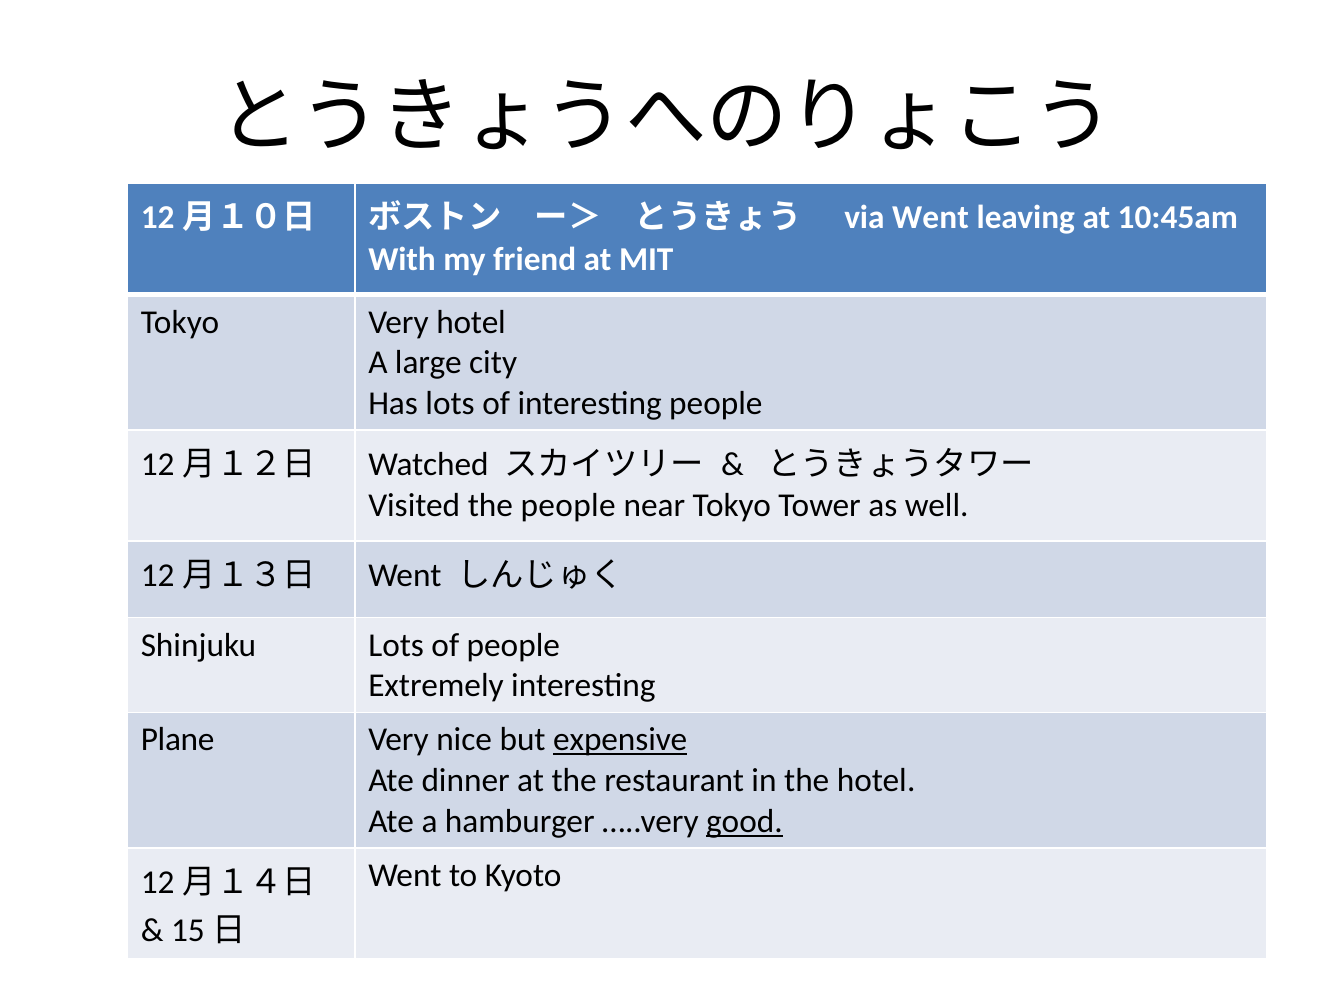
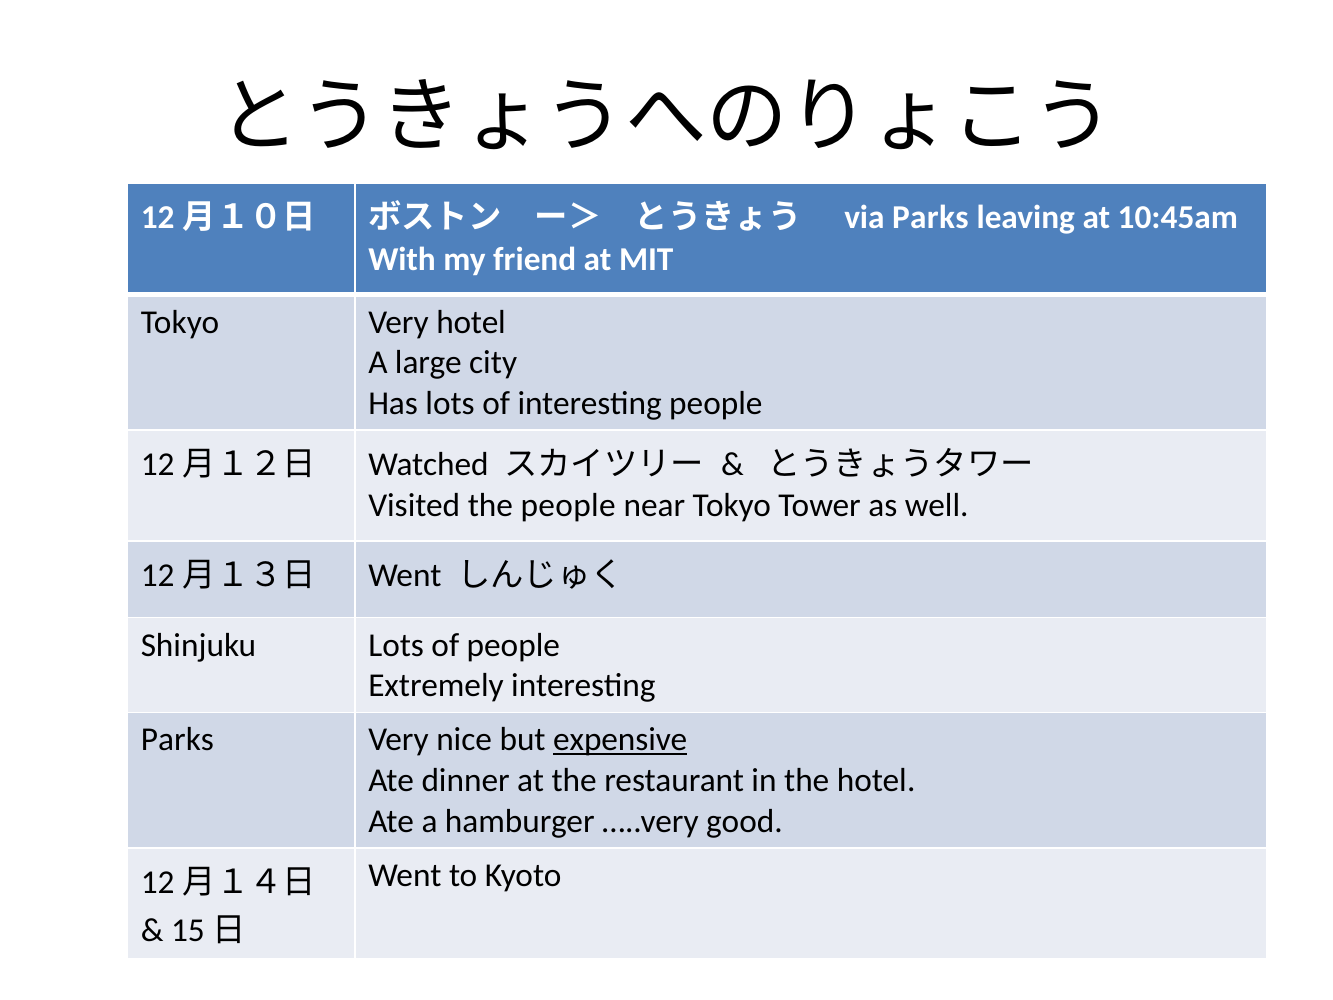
via Went: Went -> Parks (930, 218)
Plane: Plane -> Parks (177, 740)
good underline: present -> none (744, 821)
